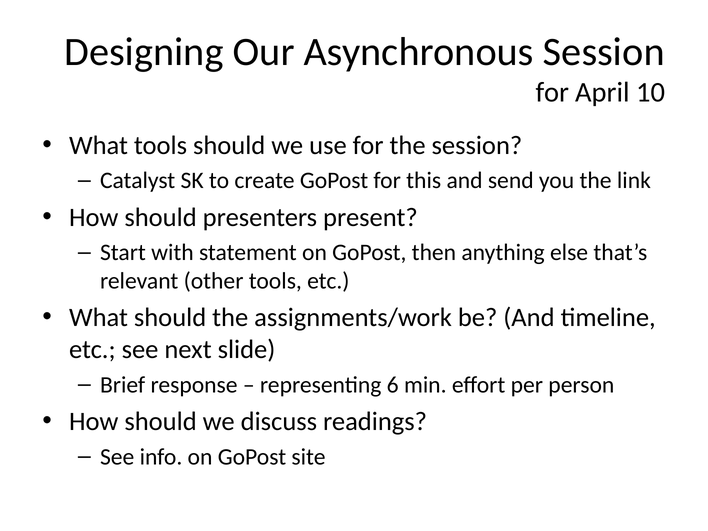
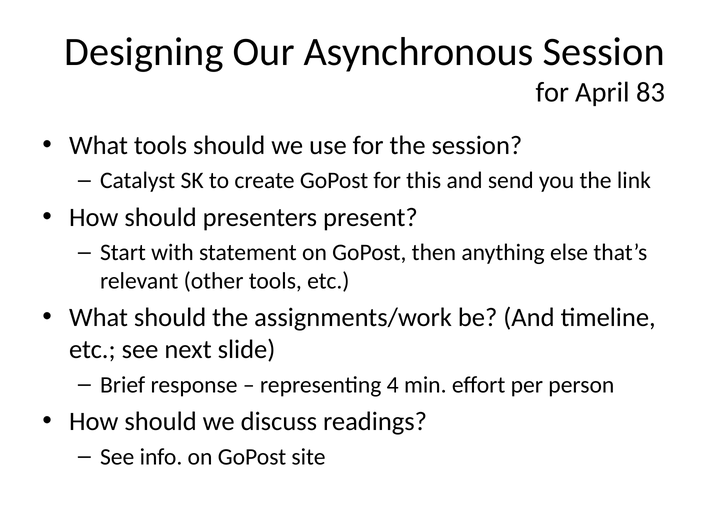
10: 10 -> 83 (651, 92)
6: 6 -> 4 (393, 385)
